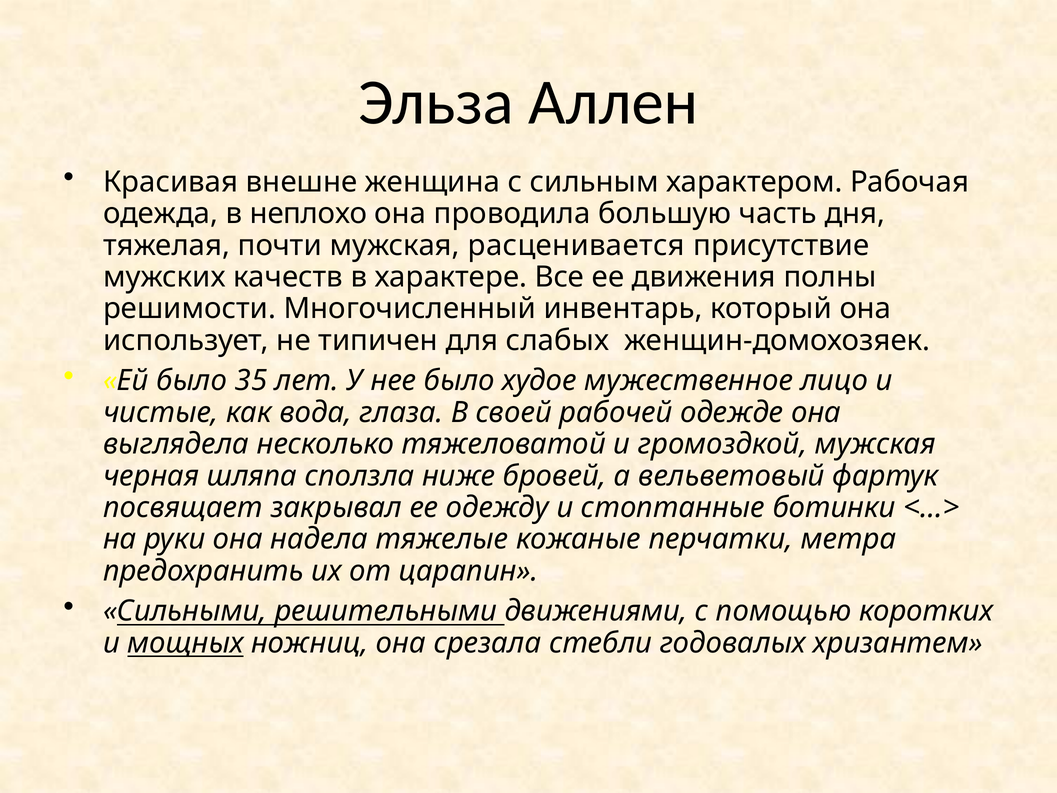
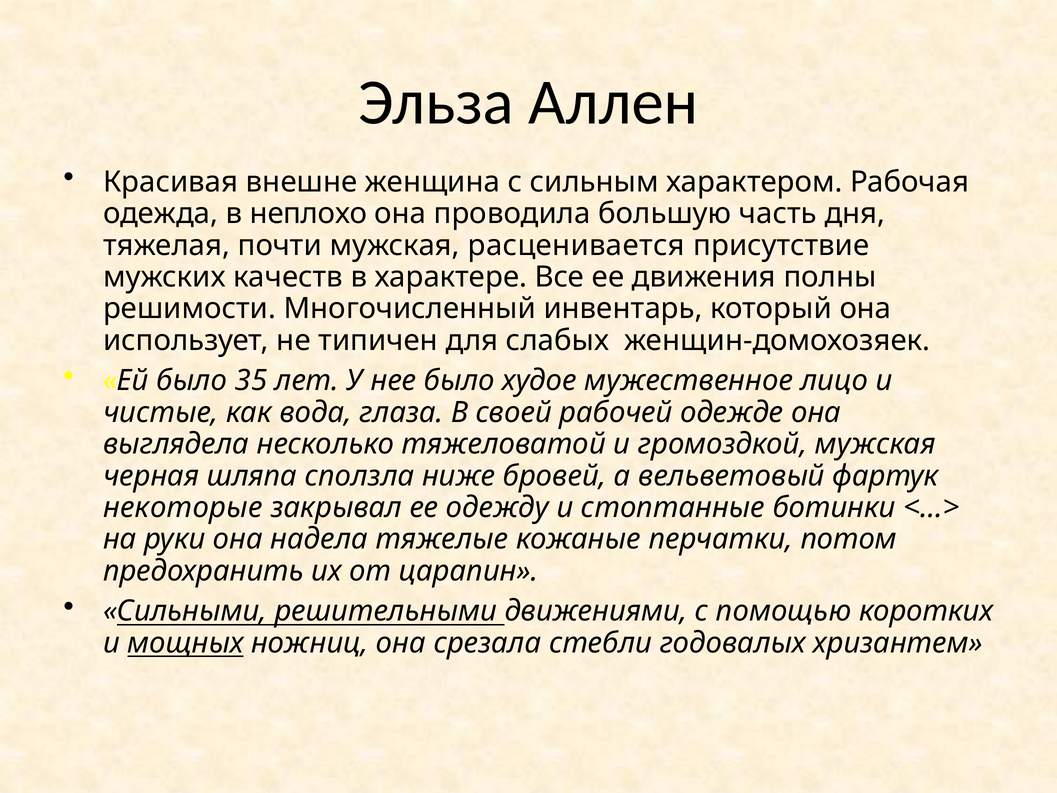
посвящает: посвящает -> некоторые (183, 507)
метра: метра -> потом (849, 539)
